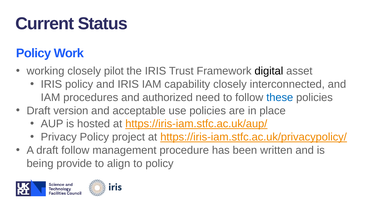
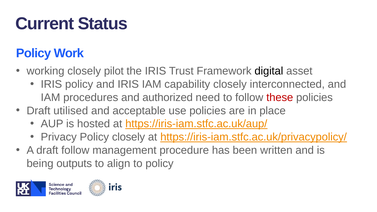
these colour: blue -> red (280, 97)
version: version -> utilised (71, 111)
Policy project: project -> closely (129, 137)
provide: provide -> outputs (74, 164)
